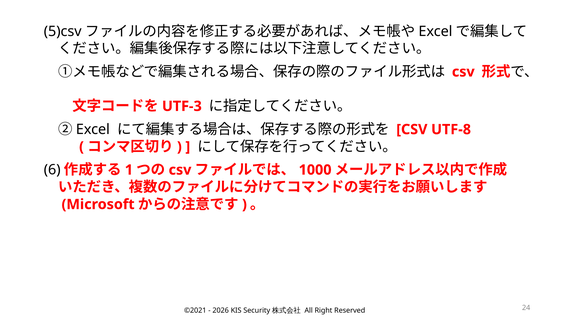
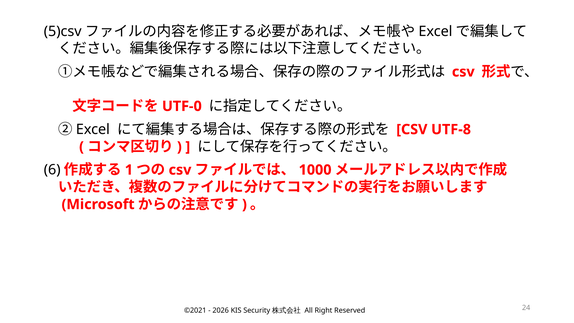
UTF-3: UTF-3 -> UTF-0 (182, 106)
